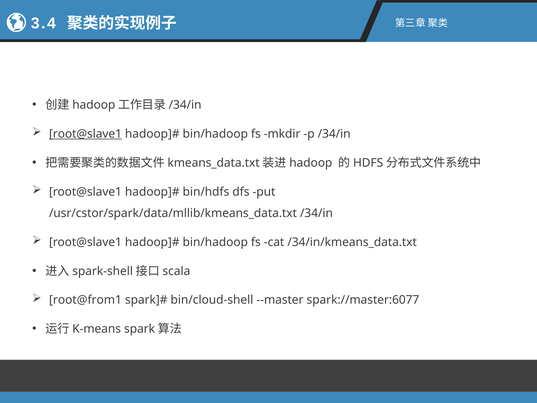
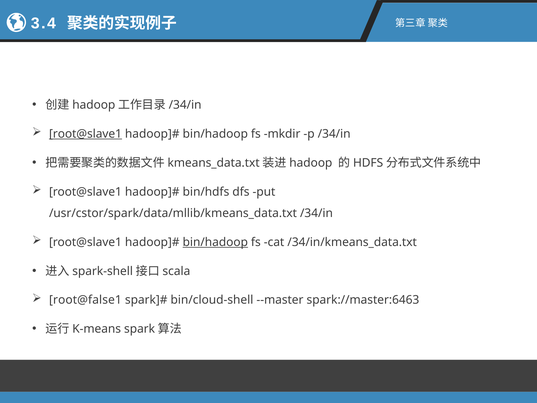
bin/hadoop underline: none -> present (215, 242)
root@from1: root@from1 -> root@false1 (85, 300)
spark://master:6077: spark://master:6077 -> spark://master:6463 (363, 300)
